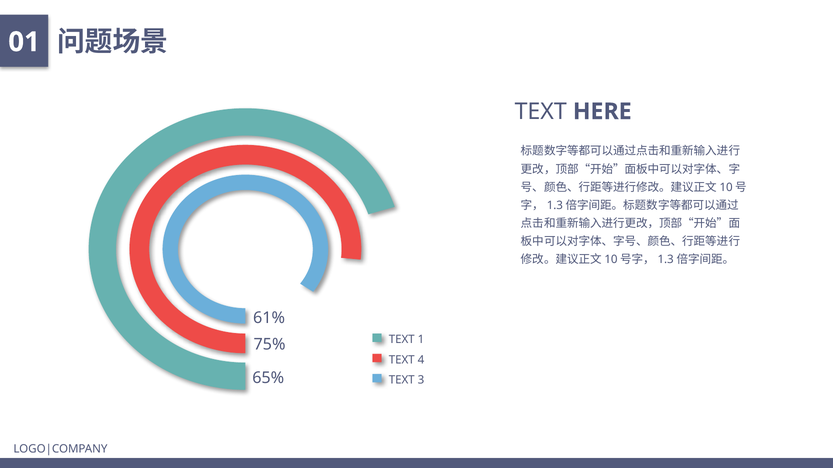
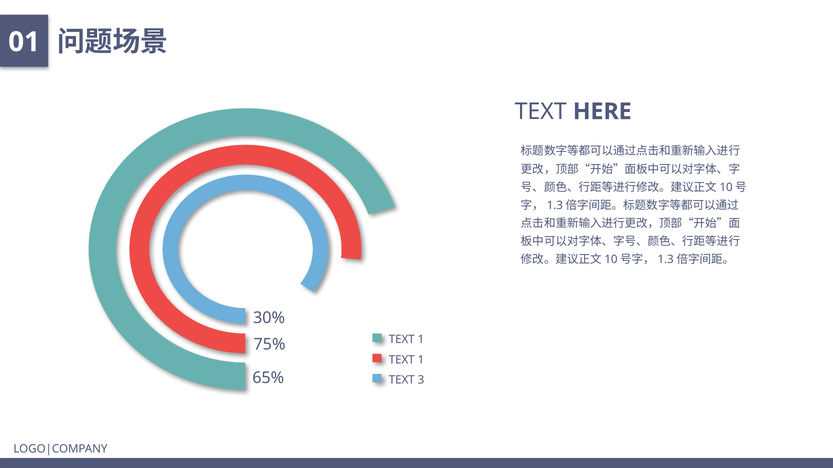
61%: 61% -> 30% (269, 318)
4: 4 -> 1 (421, 360)
